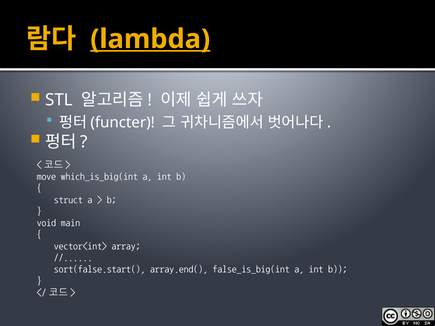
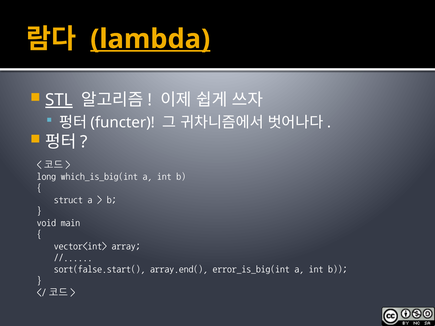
STL underline: none -> present (59, 100)
move: move -> long (46, 176)
false_is_big(int: false_is_big(int -> error_is_big(int (251, 269)
